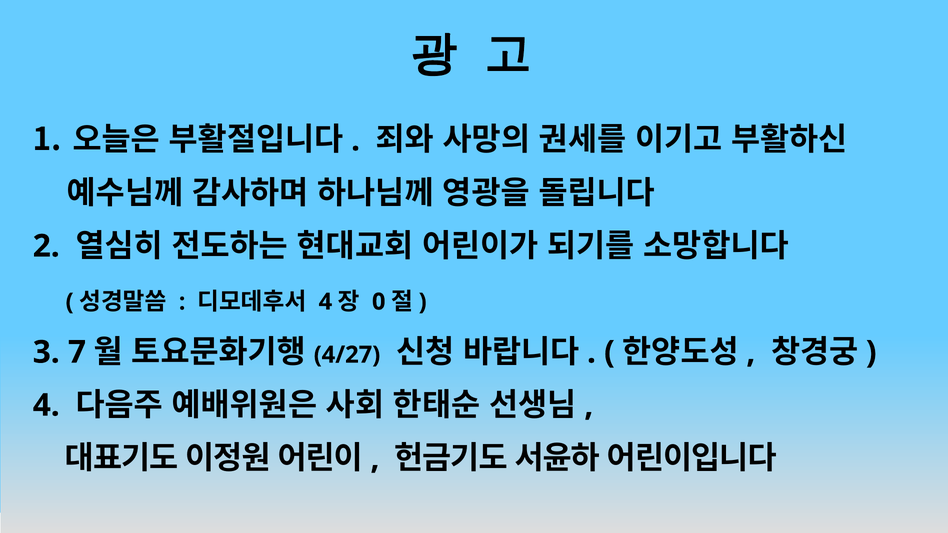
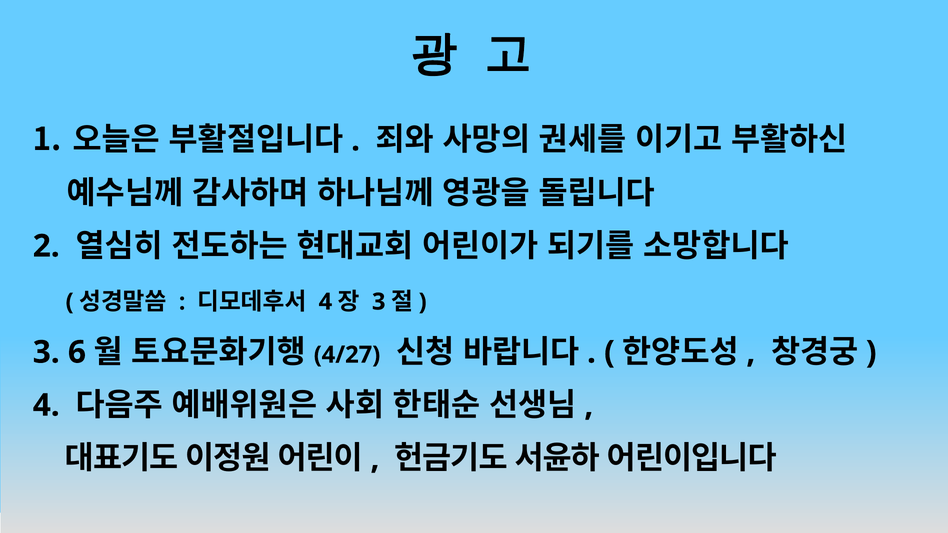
0: 0 -> 3 (379, 302)
7: 7 -> 6 (77, 352)
